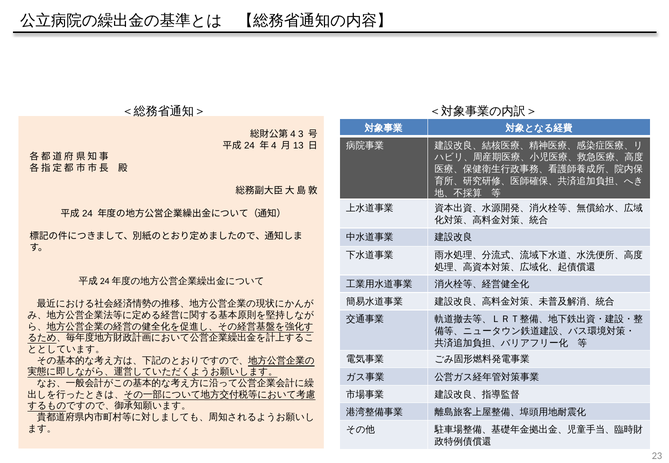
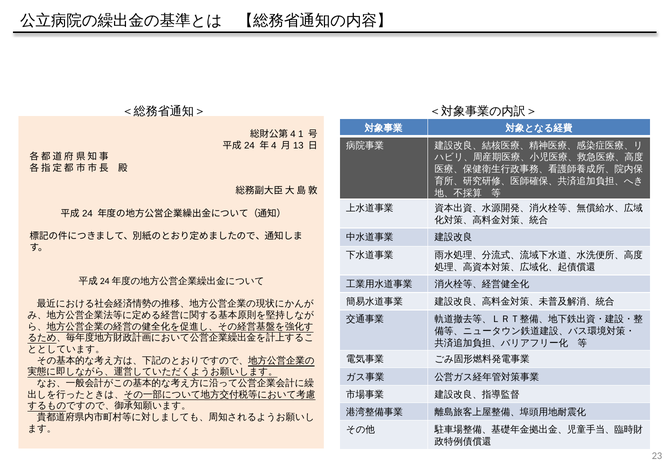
3: 3 -> 1 (301, 134)
